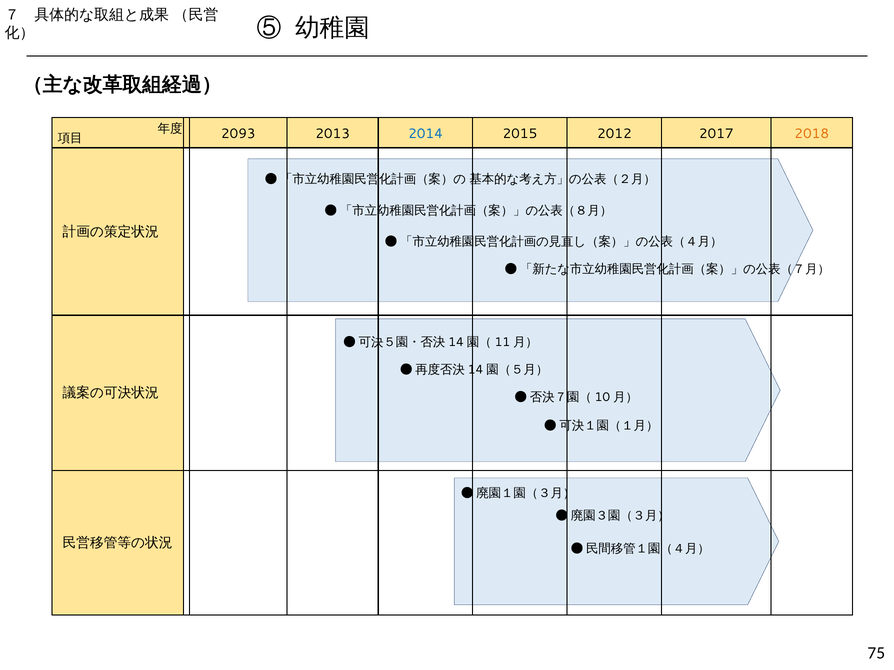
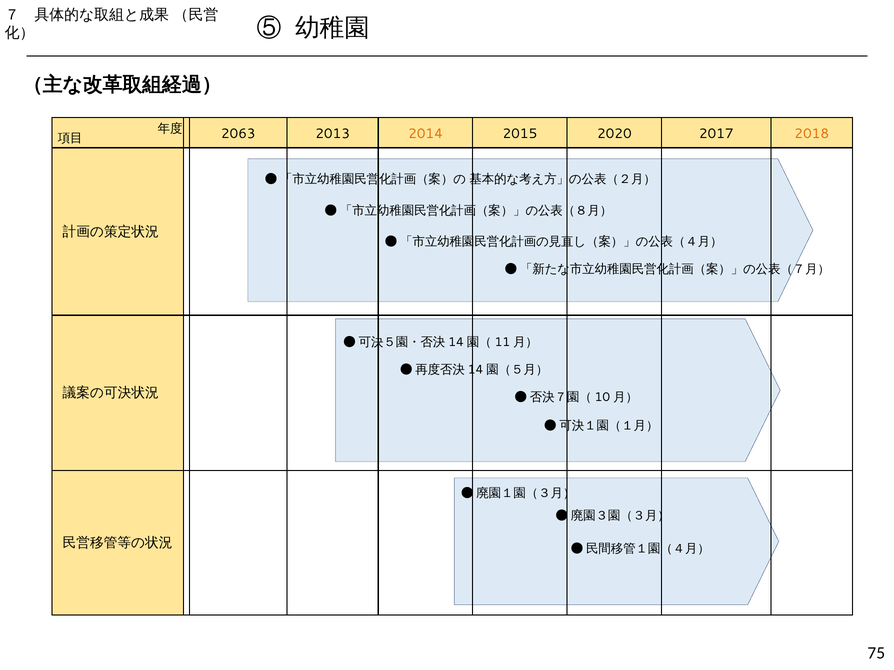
2093: 2093 -> 2063 (238, 134)
2014 colour: blue -> orange (425, 134)
2012: 2012 -> 2020 (614, 134)
